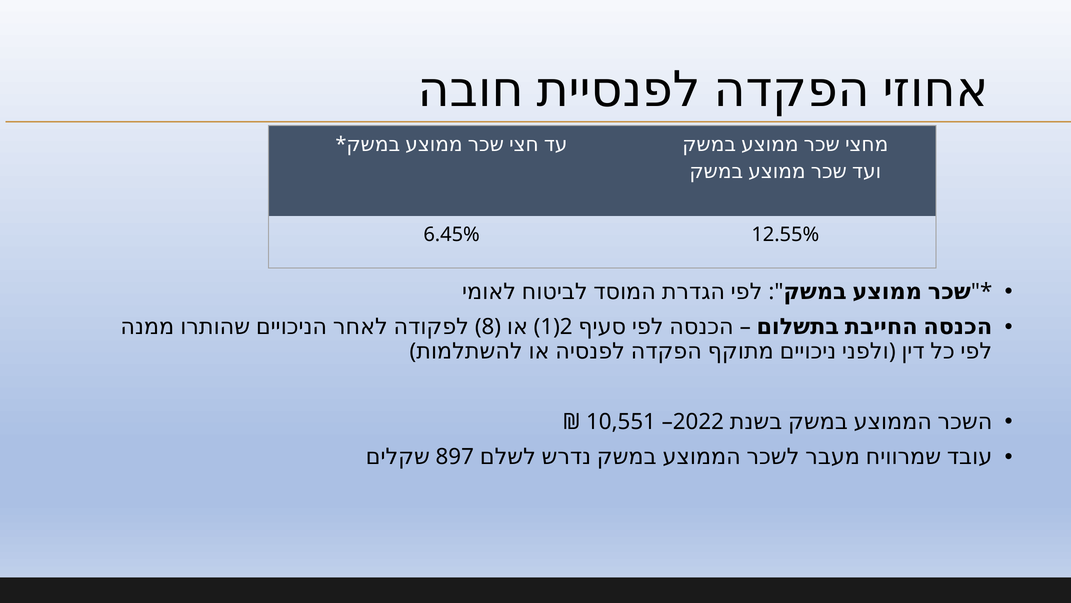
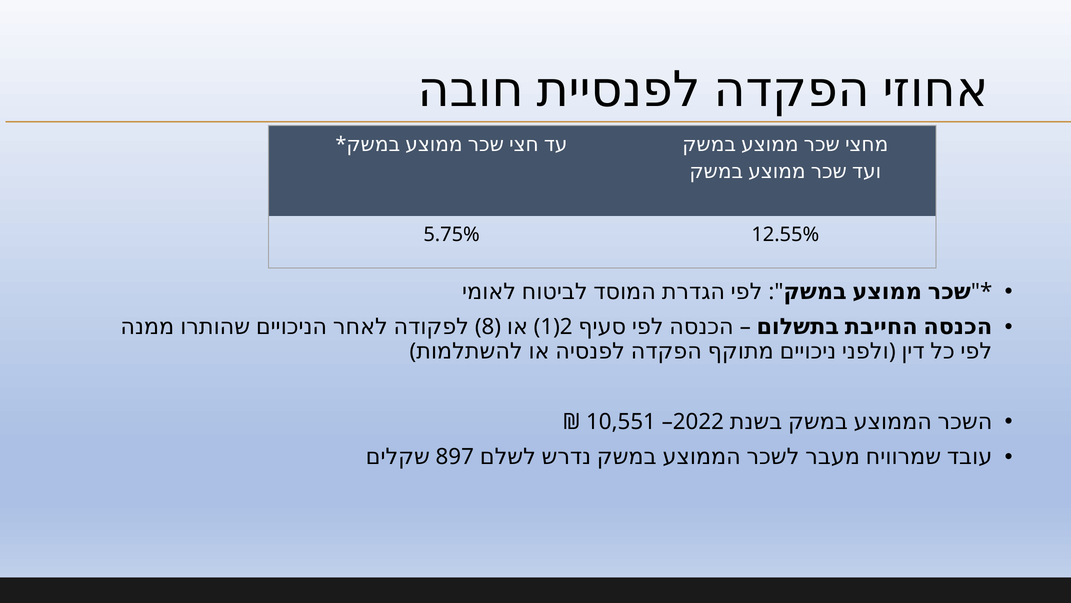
6.45%: 6.45% -> 5.75% (452, 234)
